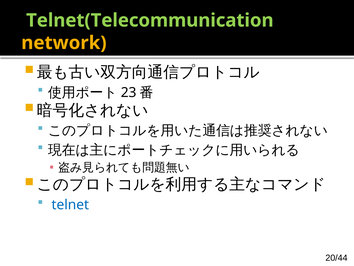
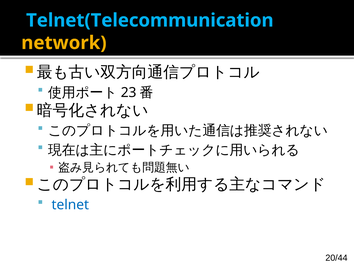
Telnet(Telecommunication colour: light green -> light blue (150, 20)
